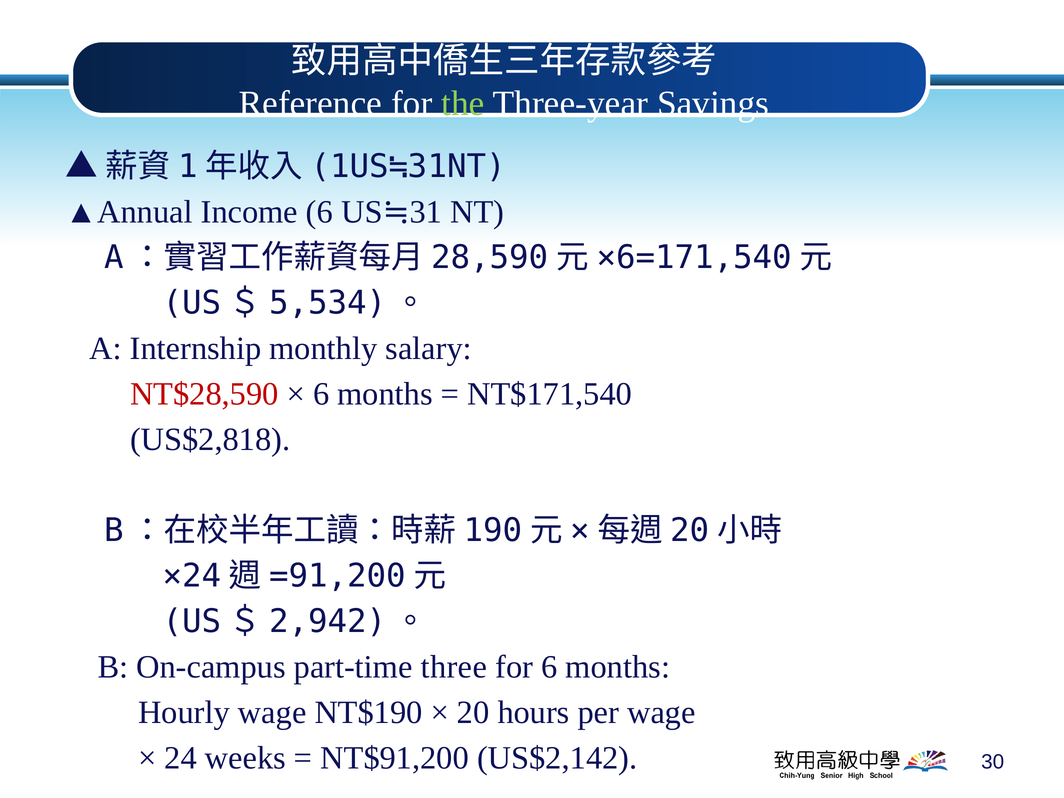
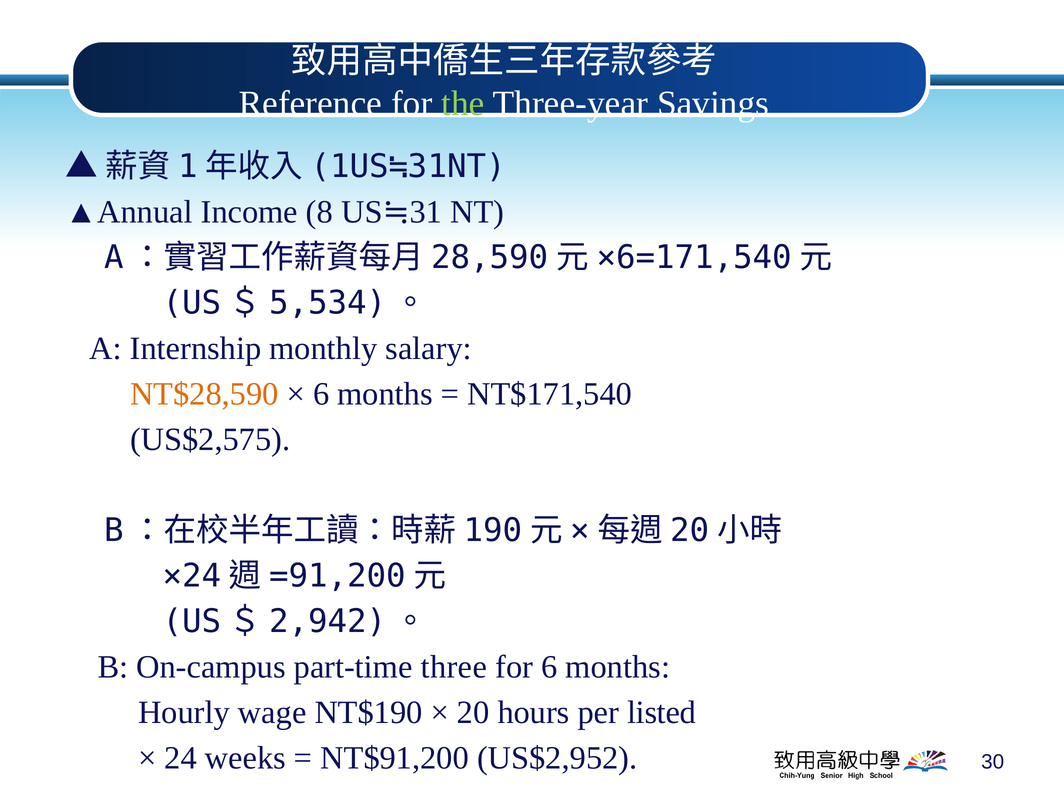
Income 6: 6 -> 8 (319, 212)
NT$28,590 colour: red -> orange (204, 394)
US$2,818: US$2,818 -> US$2,575 (210, 439)
per wage: wage -> listed (662, 712)
US$2,142: US$2,142 -> US$2,952 (557, 758)
